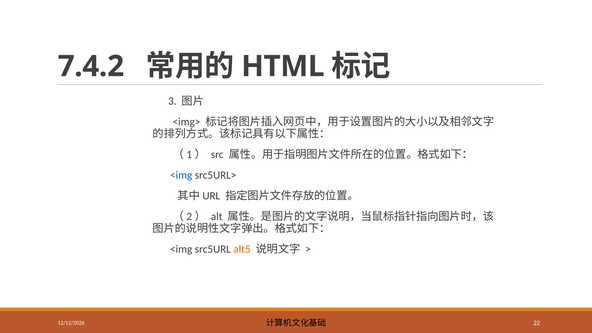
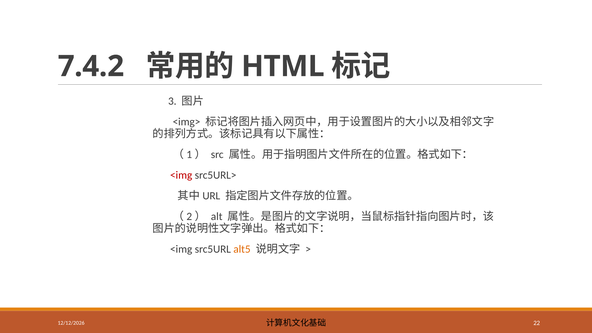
<img colour: blue -> red (181, 175)
